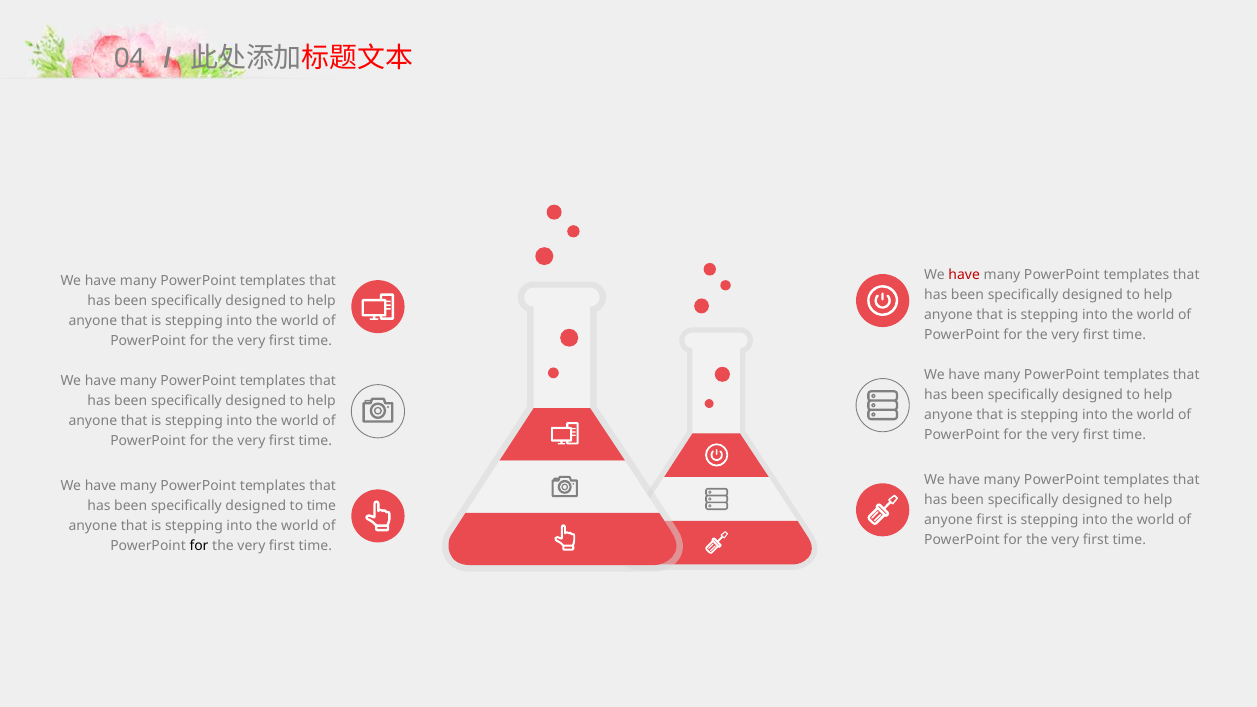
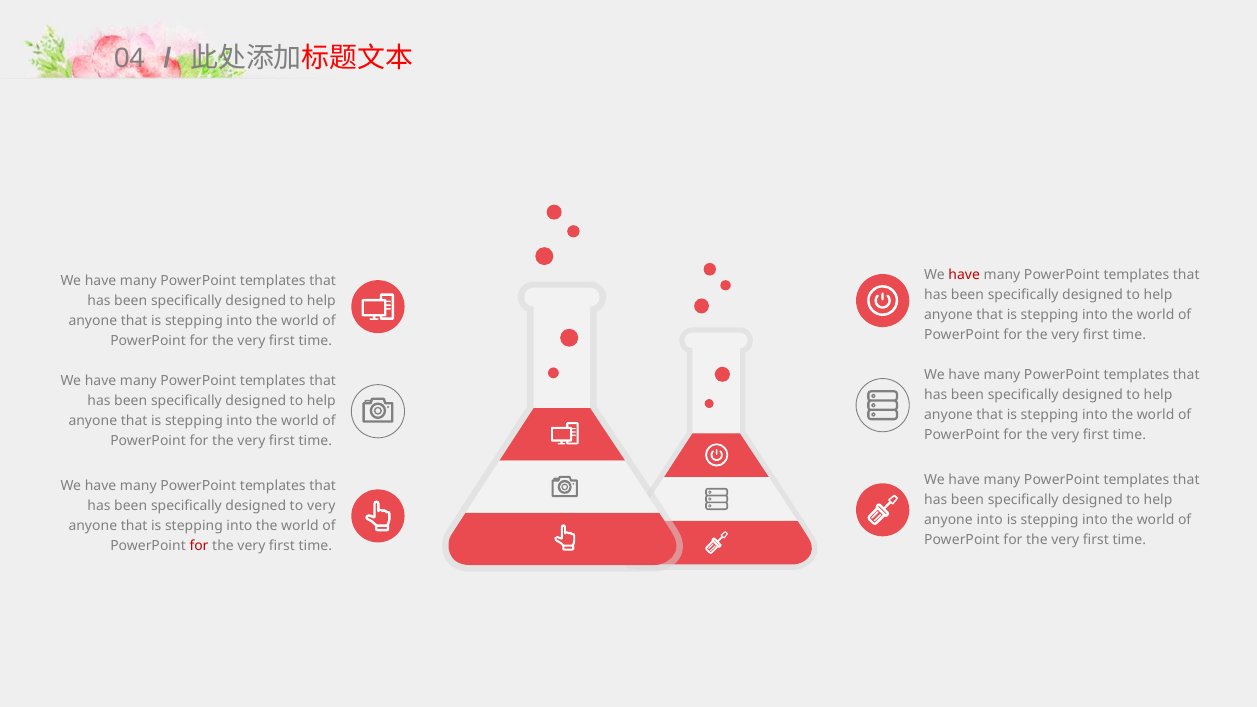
to time: time -> very (321, 506)
anyone first: first -> into (990, 520)
for colour: black -> red (199, 546)
